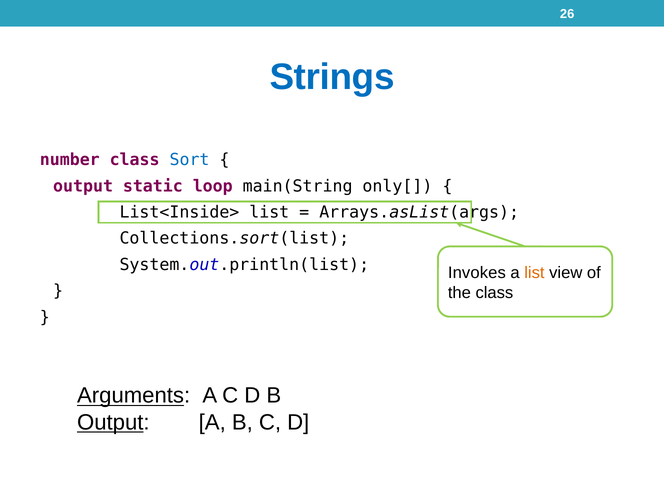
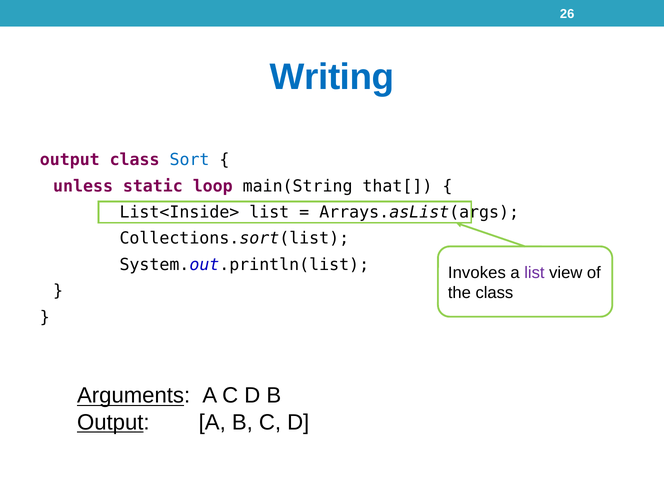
Strings: Strings -> Writing (332, 77)
number: number -> output (70, 160)
output: output -> unless (83, 186)
only[: only[ -> that[ (397, 186)
list colour: orange -> purple (534, 273)
